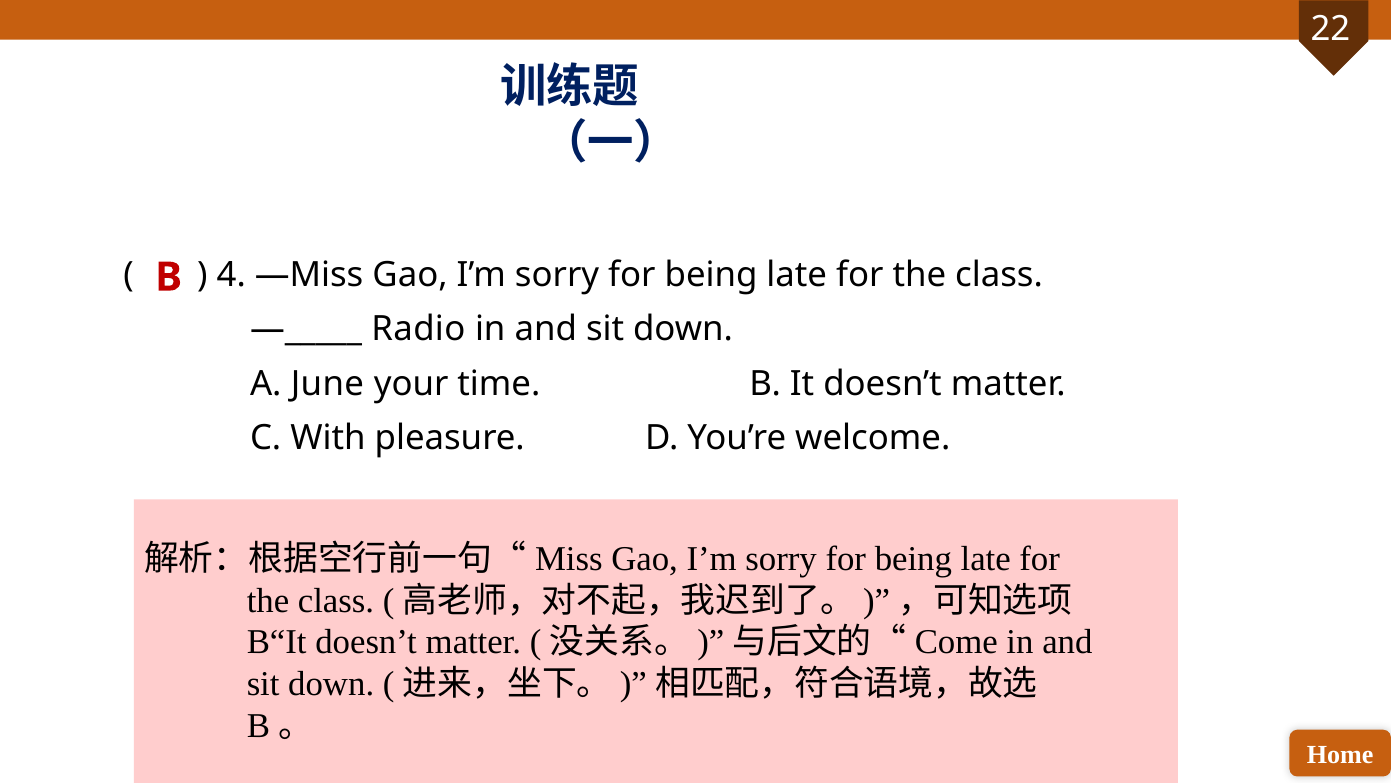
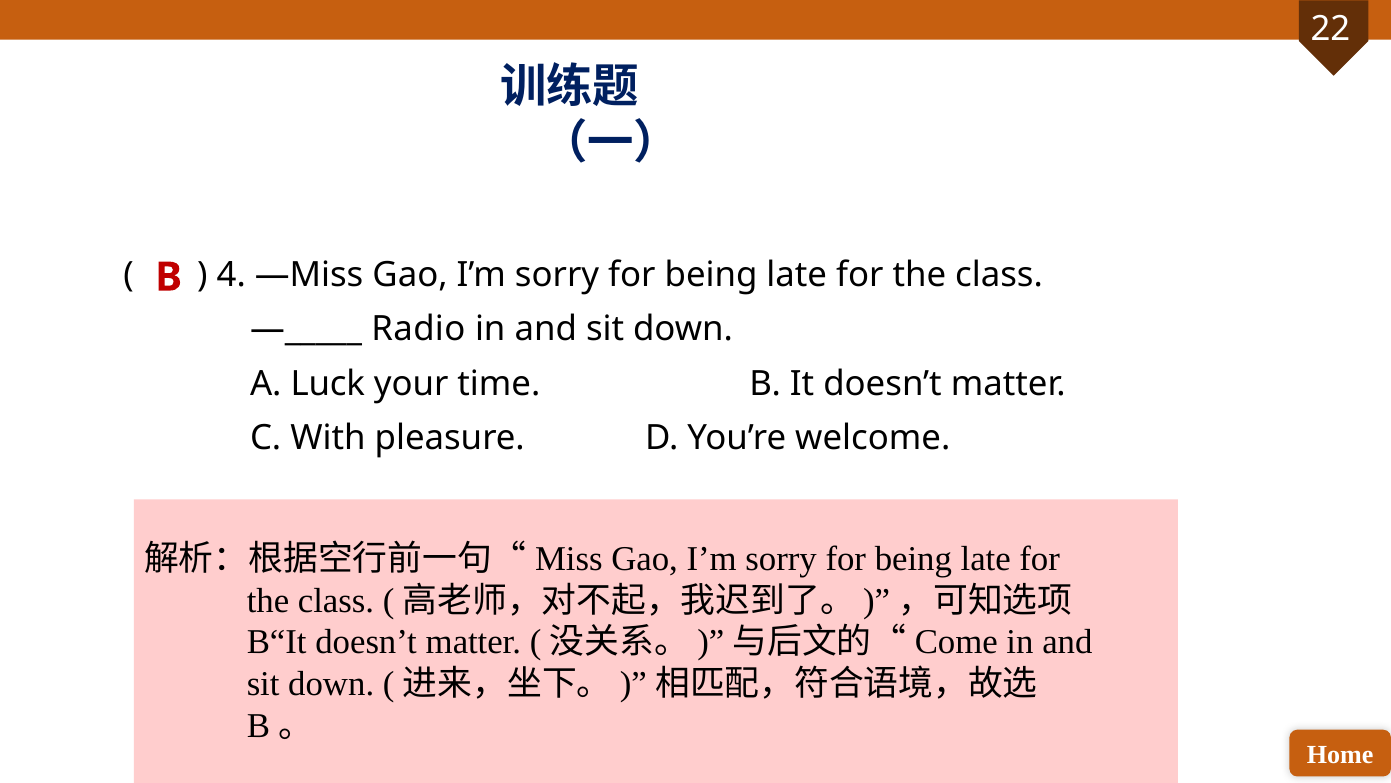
June: June -> Luck (328, 383)
